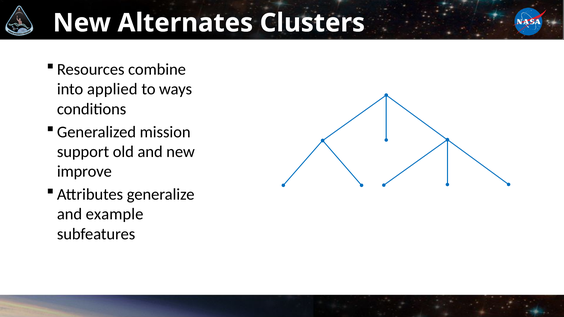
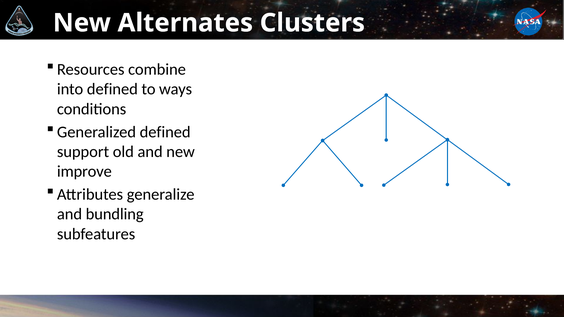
into applied: applied -> defined (112, 89)
Generalized mission: mission -> defined (165, 132)
example: example -> bundling (115, 214)
